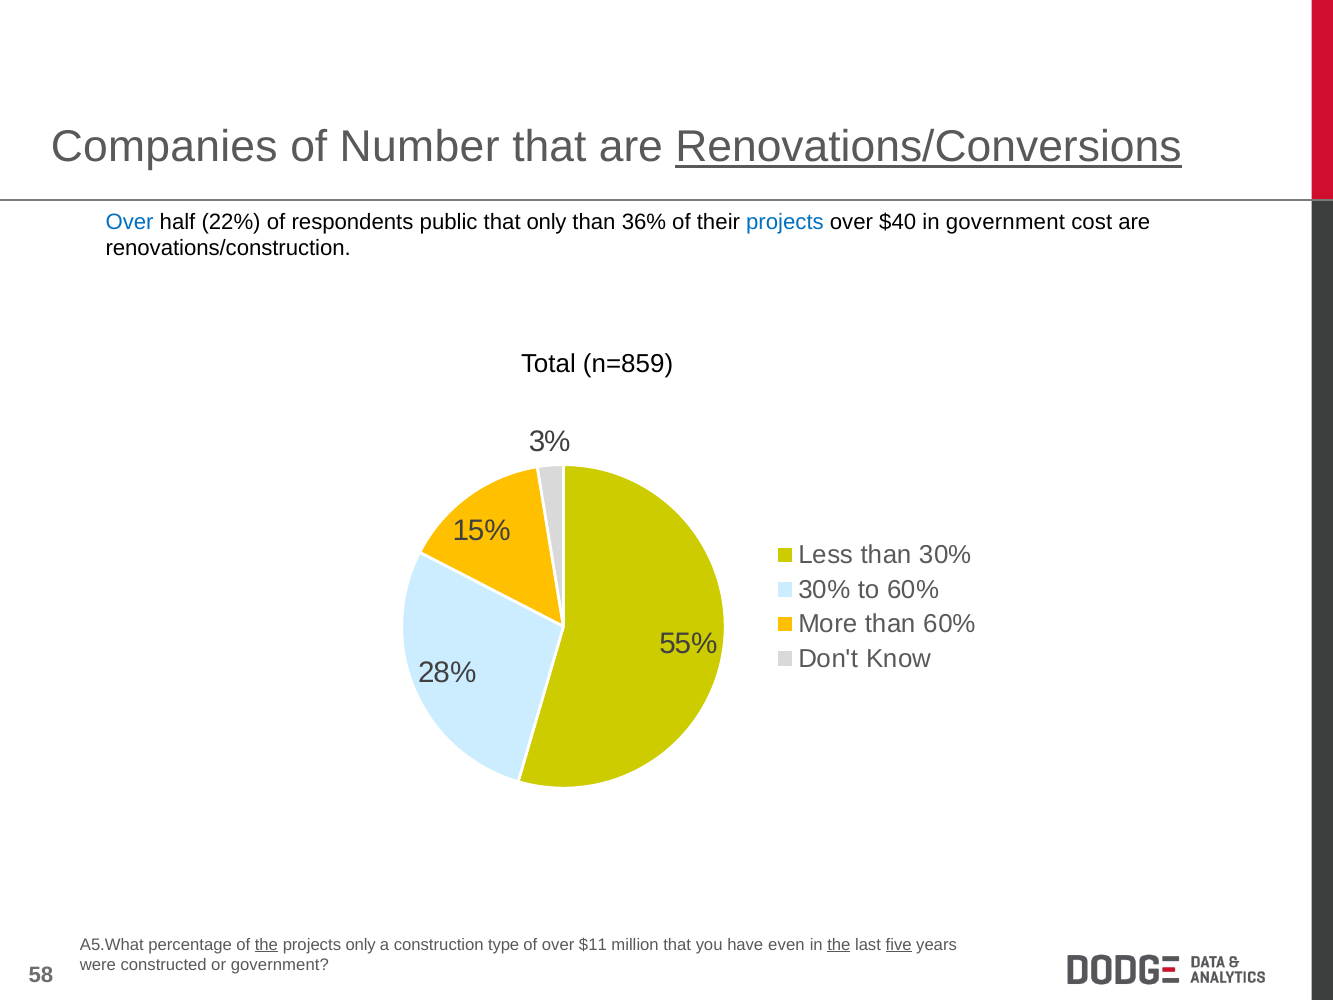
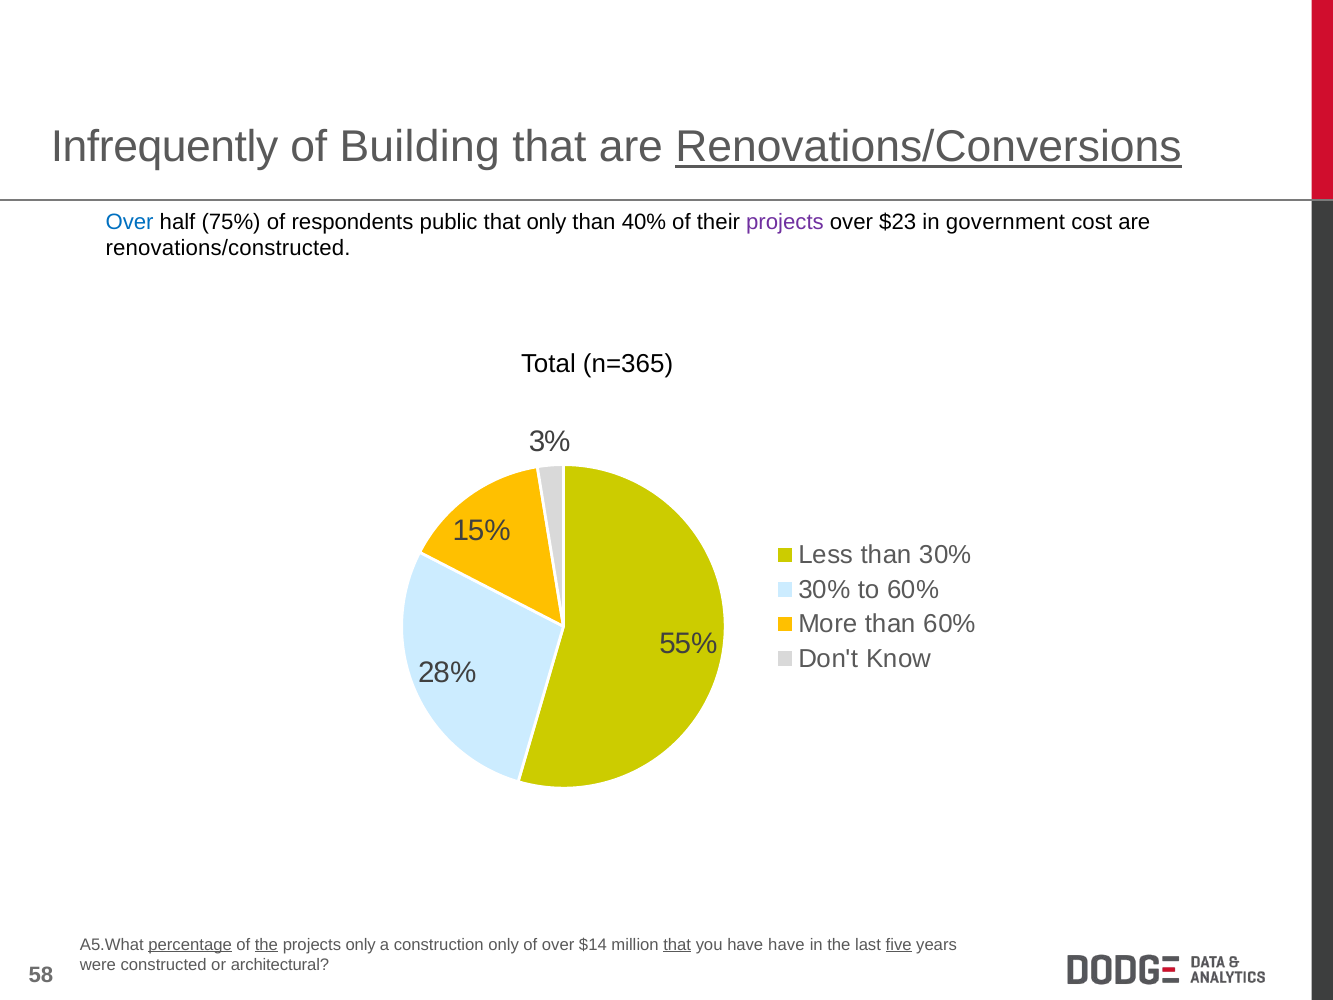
Companies: Companies -> Infrequently (165, 147)
Number: Number -> Building (420, 147)
22%: 22% -> 75% (231, 222)
36%: 36% -> 40% (644, 222)
projects colour: blue -> purple (785, 222)
$40: $40 -> $23 (898, 222)
renovations/construction: renovations/construction -> renovations/constructed (228, 248)
n=859: n=859 -> n=365 (628, 363)
percentage underline: none -> present (190, 944)
construction type: type -> only (504, 944)
$11: $11 -> $14 (593, 944)
that underline: none -> present (677, 944)
have even: even -> have (786, 944)
the underline: present -> none (839, 944)
or government: government -> architectural (280, 964)
